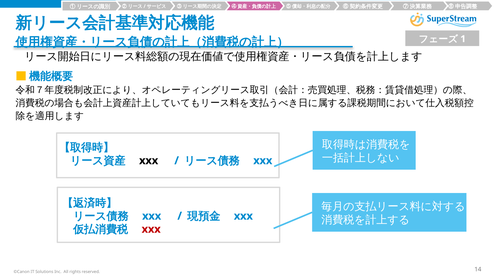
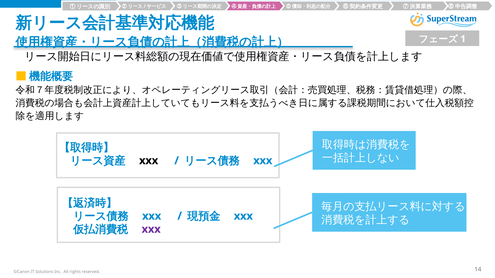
xxx colour: red -> purple (151, 230)
